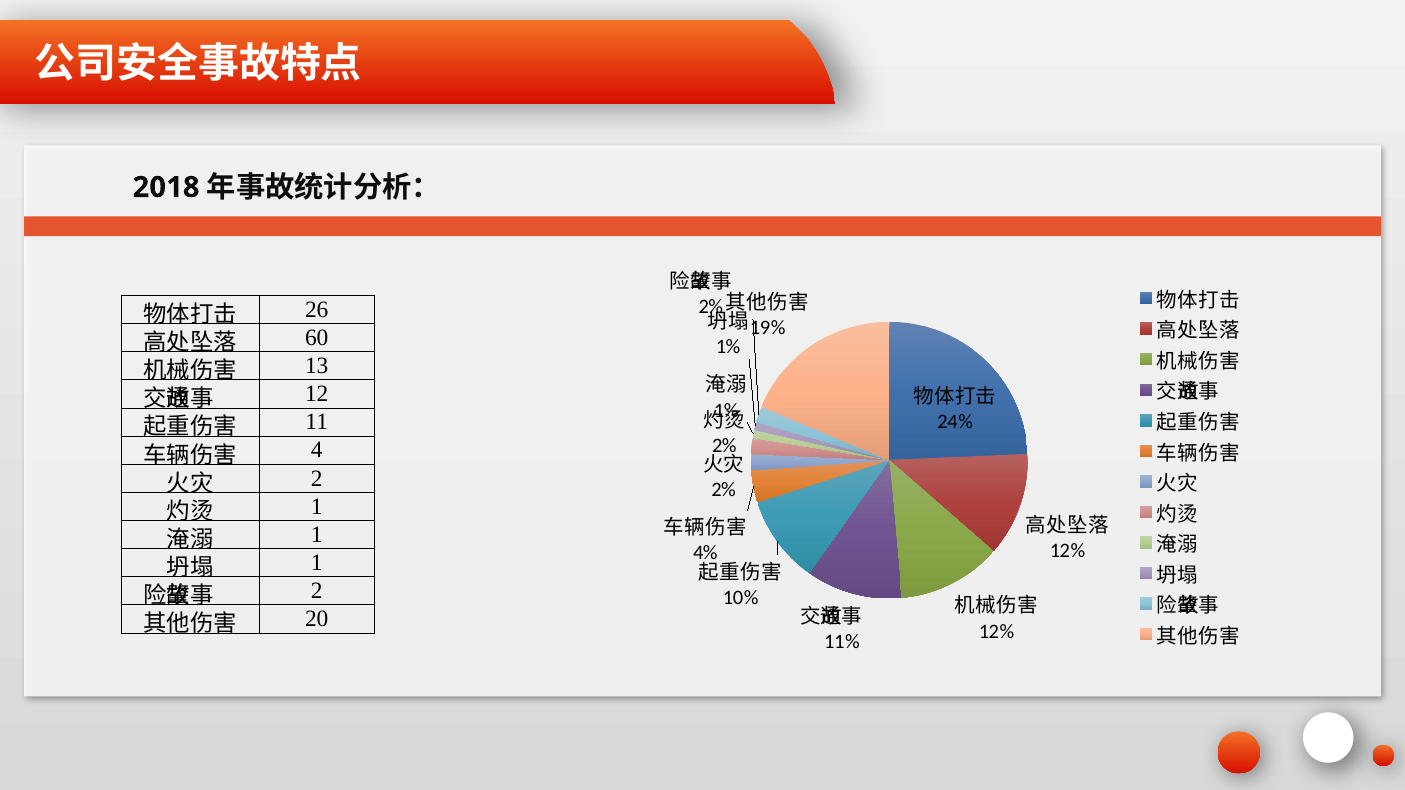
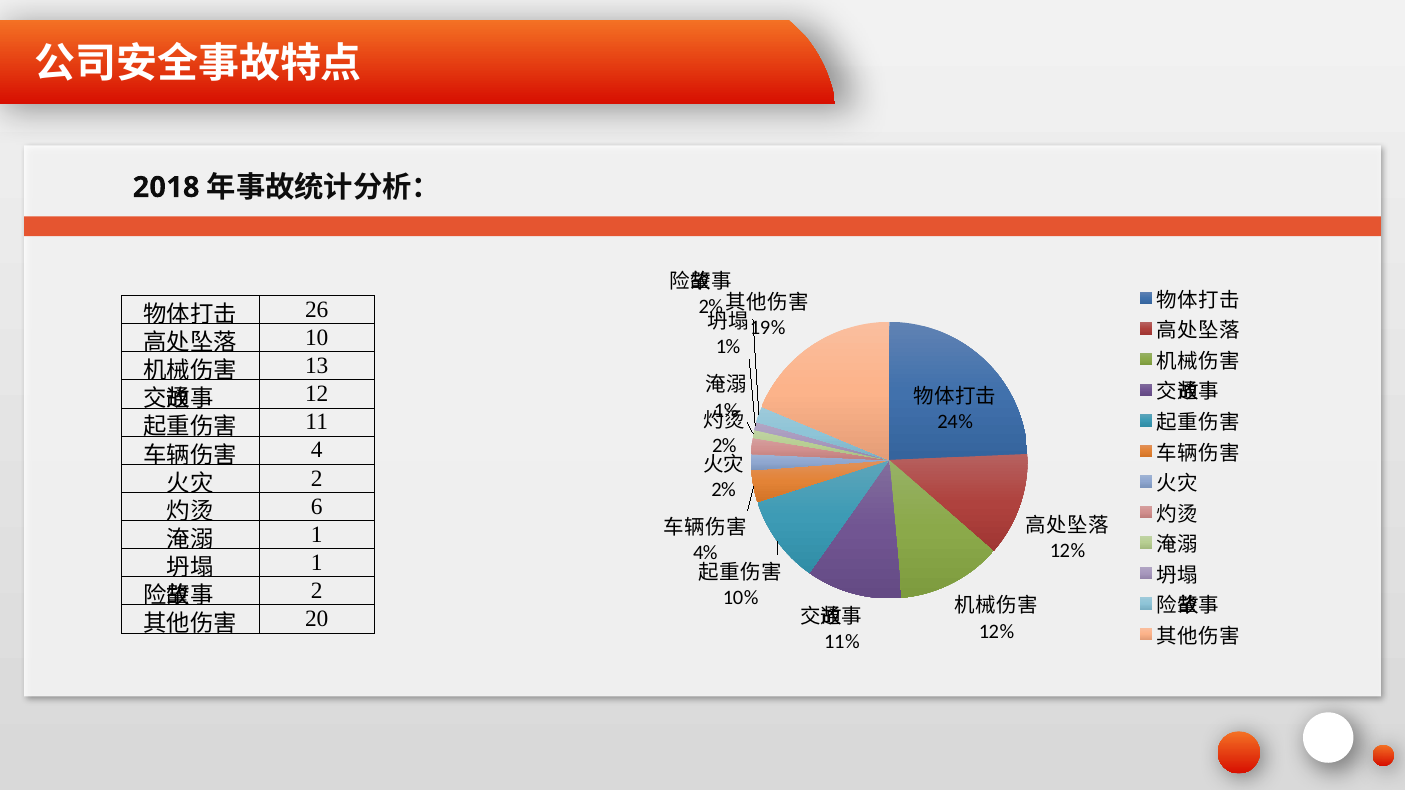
60: 60 -> 10 (317, 338)
1: 1 -> 6 (317, 507)
